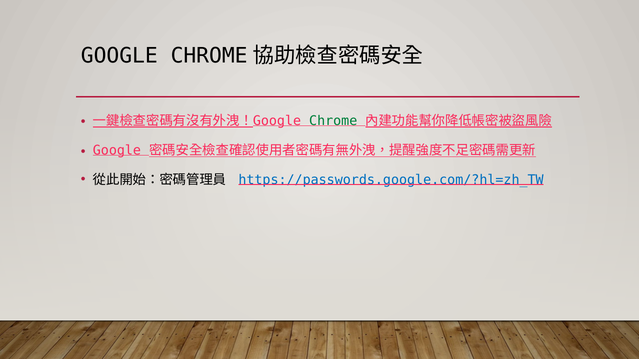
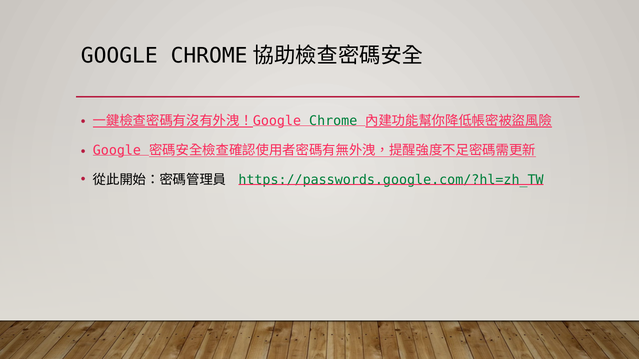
https://passwords.google.com/?hl=zh_TW colour: blue -> green (391, 180)
